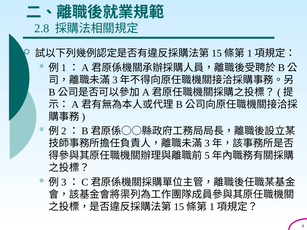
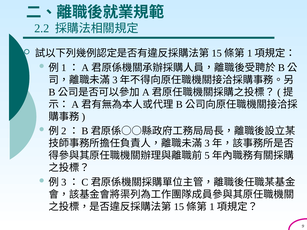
2.8: 2.8 -> 2.2 (42, 29)
